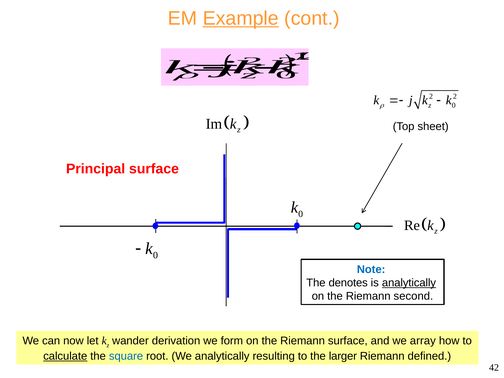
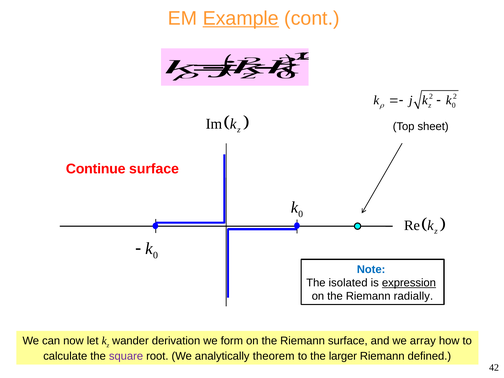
Principal: Principal -> Continue (96, 169)
denotes: denotes -> isolated (348, 283)
is analytically: analytically -> expression (409, 283)
second: second -> radially (413, 296)
calculate underline: present -> none (65, 356)
square colour: blue -> purple (126, 356)
resulting: resulting -> theorem (274, 356)
